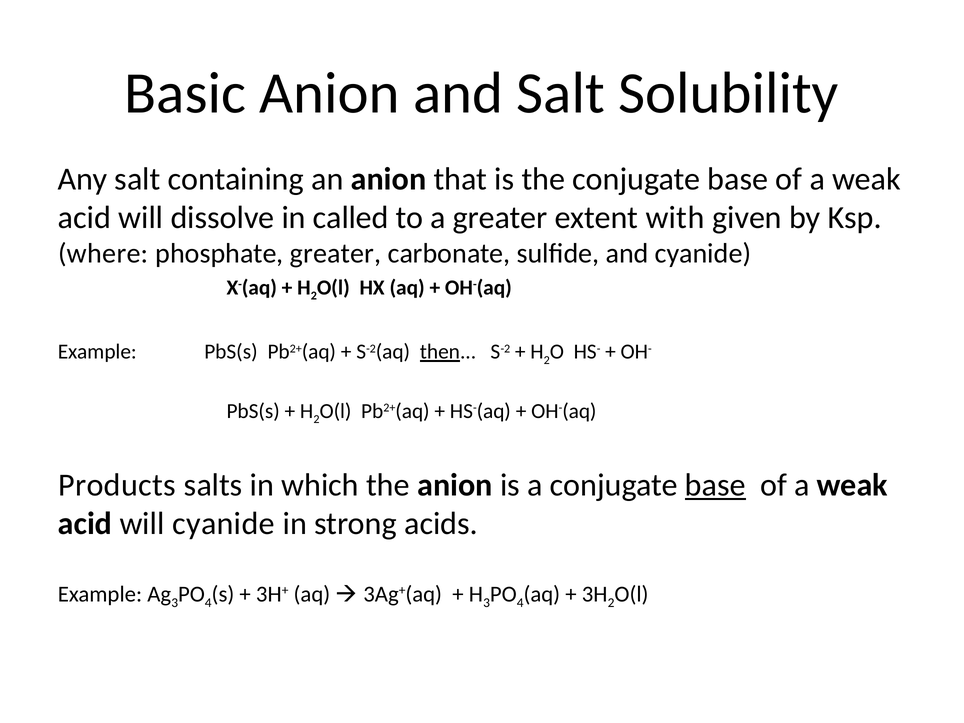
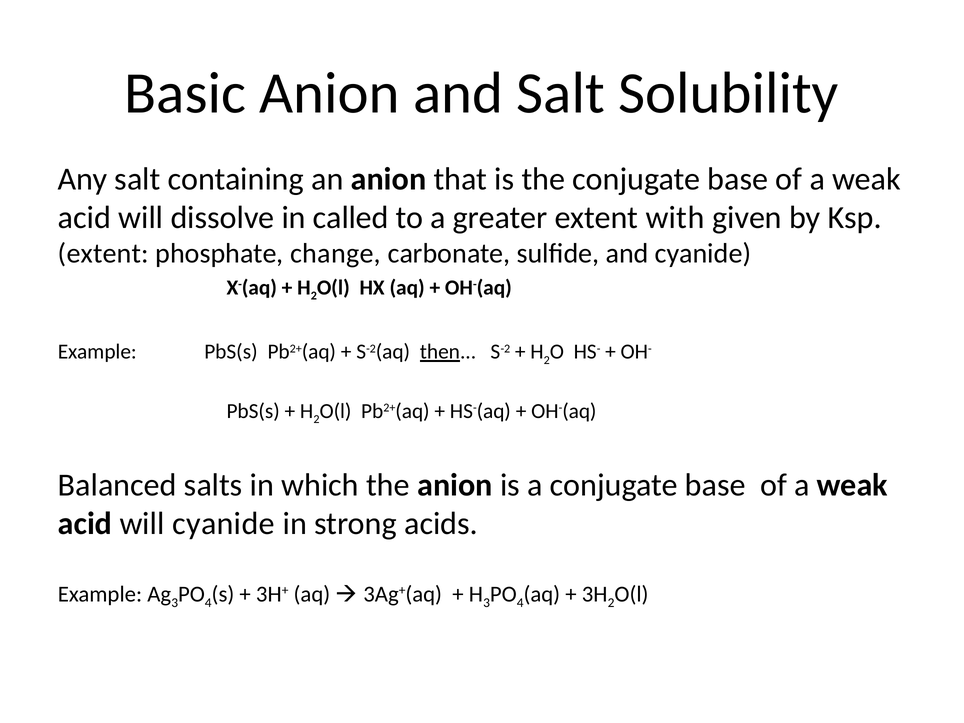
where: where -> extent (103, 253)
phosphate greater: greater -> change (335, 253)
Products: Products -> Balanced (117, 485)
base underline: present -> none (715, 485)
